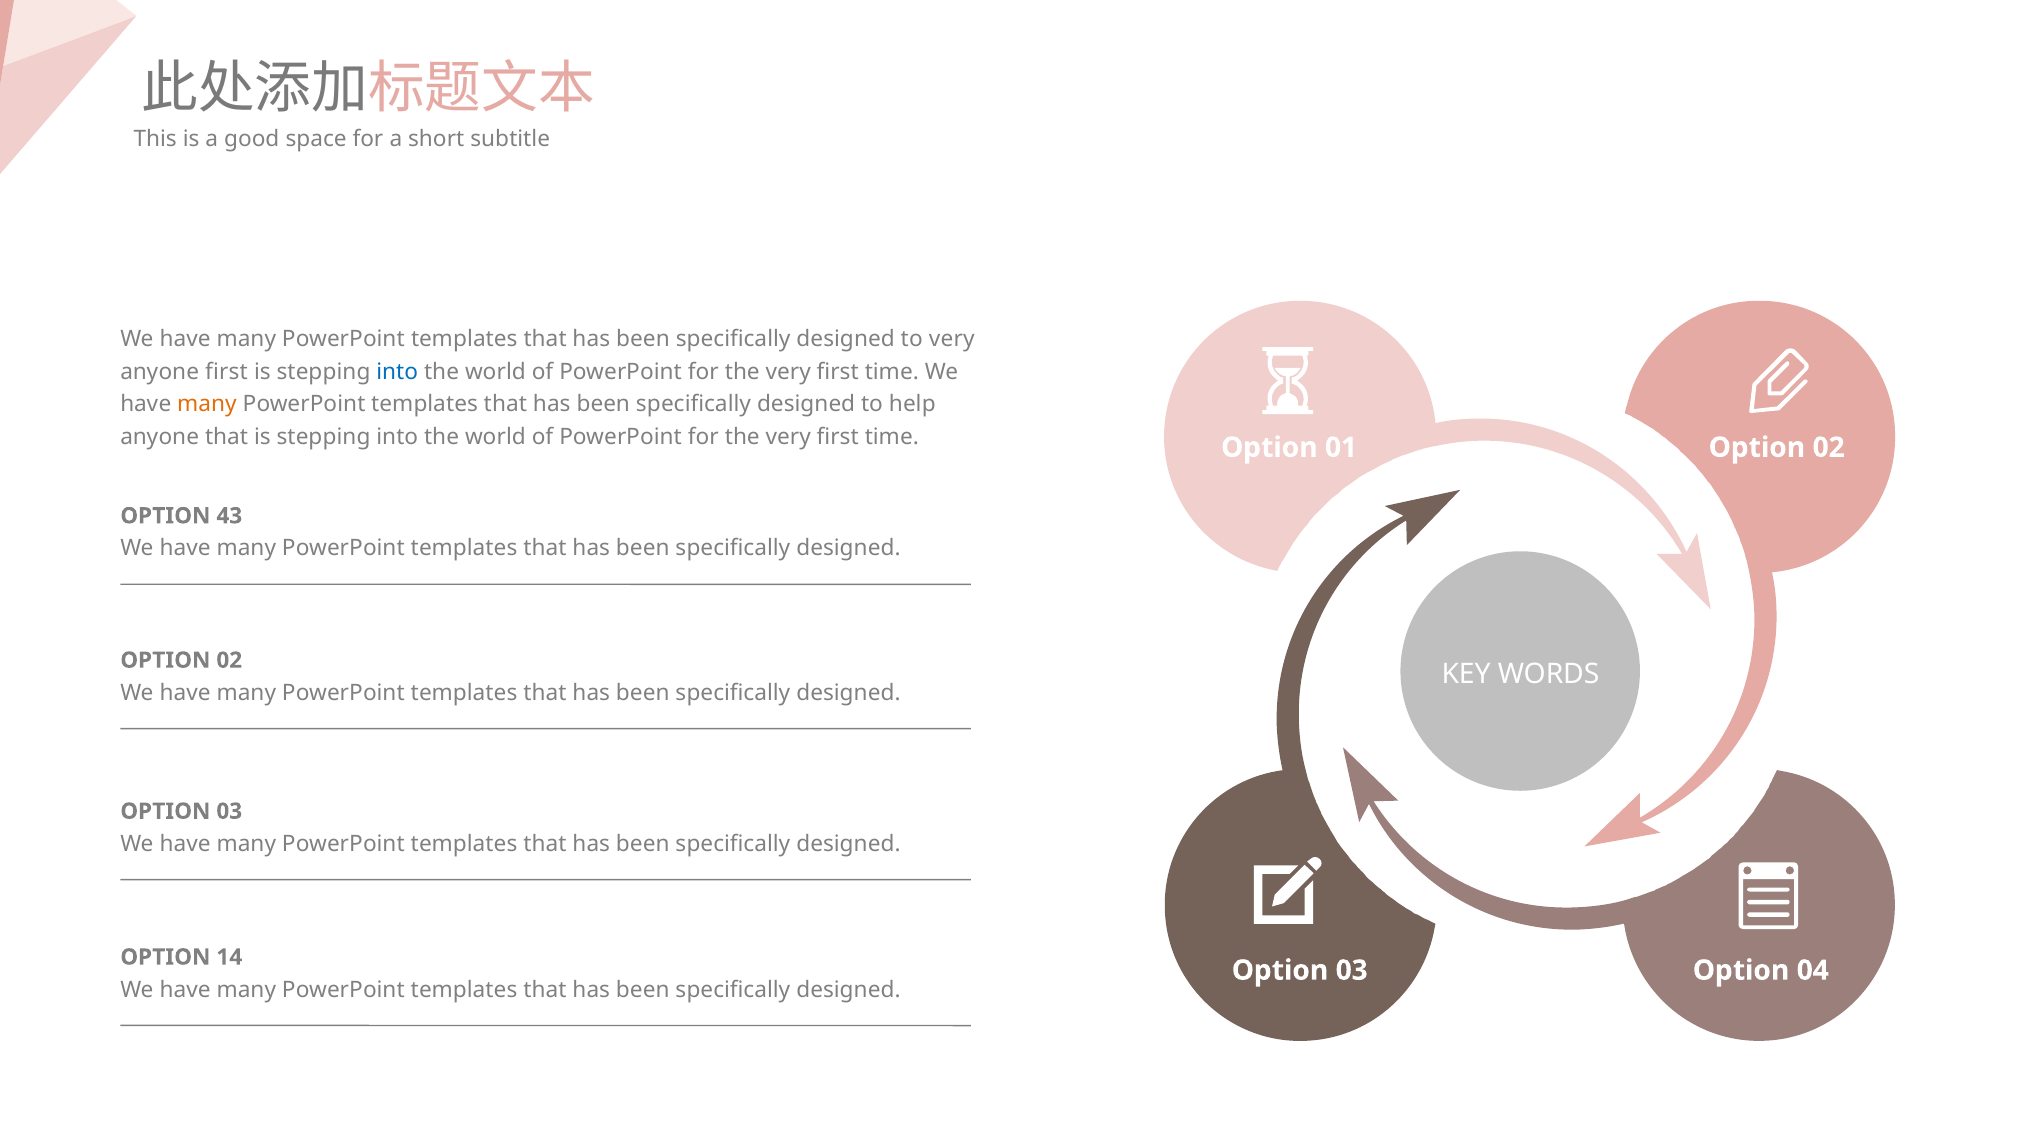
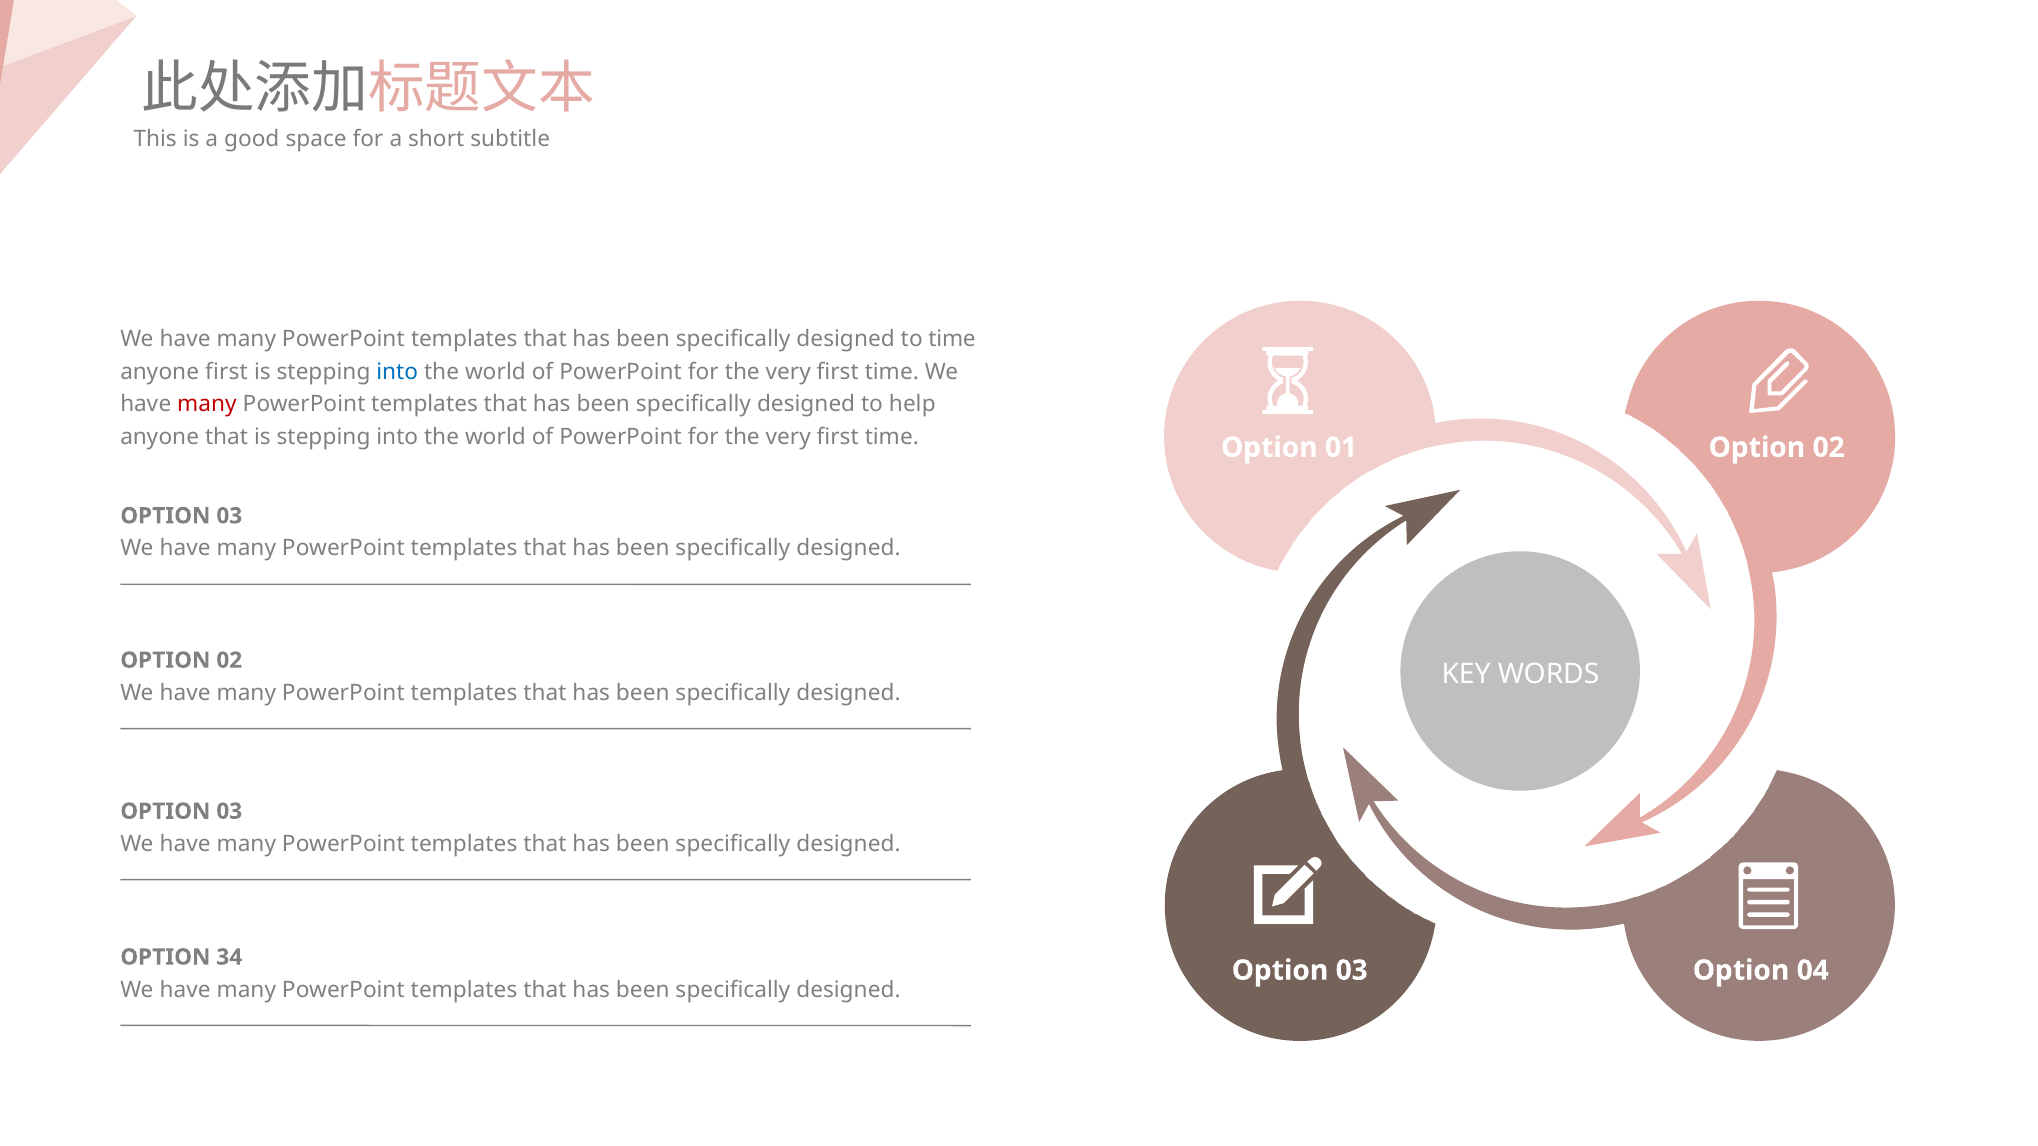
to very: very -> time (952, 339)
many colour: orange -> red (207, 404)
43: 43 -> 03 (229, 516)
14: 14 -> 34 (229, 957)
